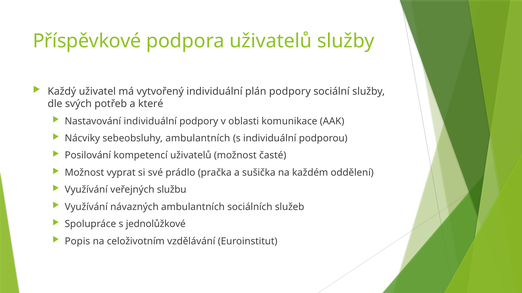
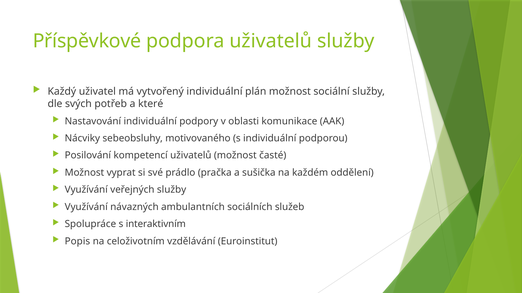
plán podpory: podpory -> možnost (290, 92)
sebeobsluhy ambulantních: ambulantních -> motivovaného (198, 139)
veřejných službu: službu -> služby (172, 190)
jednolůžkové: jednolůžkové -> interaktivním (156, 225)
